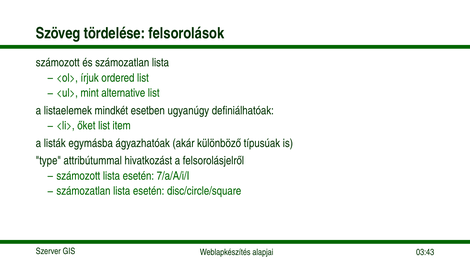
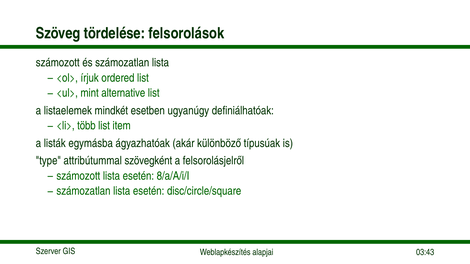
őket: őket -> több (86, 126)
hivatkozást: hivatkozást -> szövegként (148, 161)
7/a/A/i/I: 7/a/A/i/I -> 8/a/A/i/I (173, 176)
